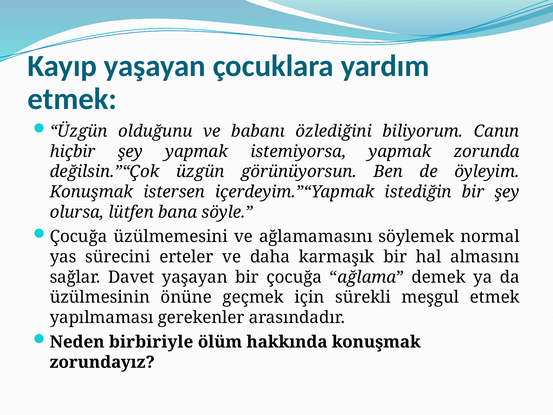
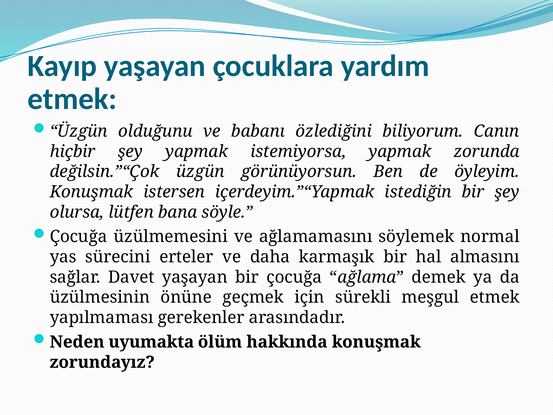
birbiriyle: birbiriyle -> uyumakta (151, 342)
